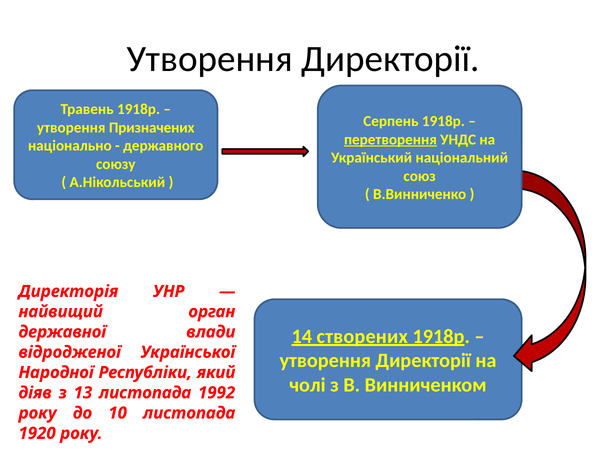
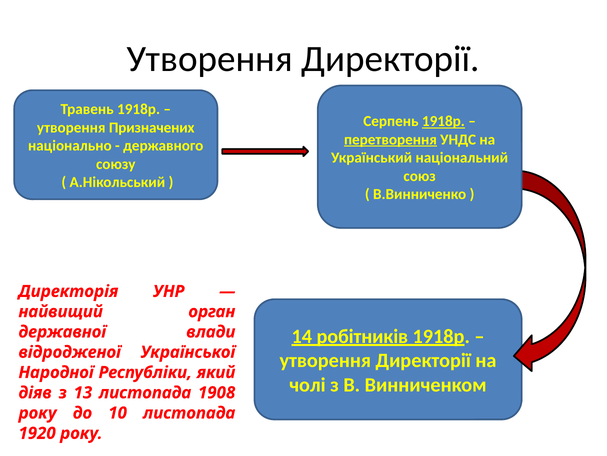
1918р underline: none -> present (443, 121)
створених: створених -> робітників (362, 336)
1992: 1992 -> 1908 (217, 392)
